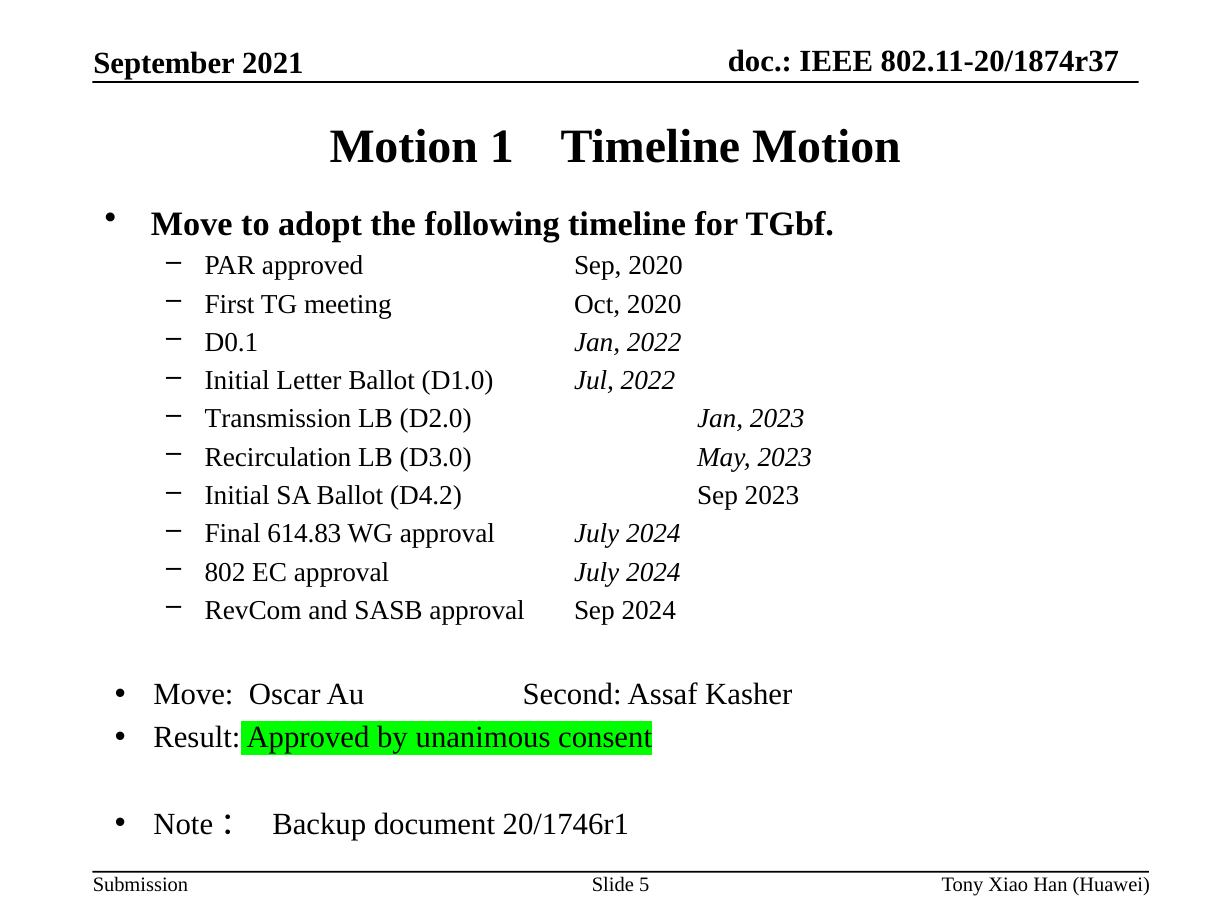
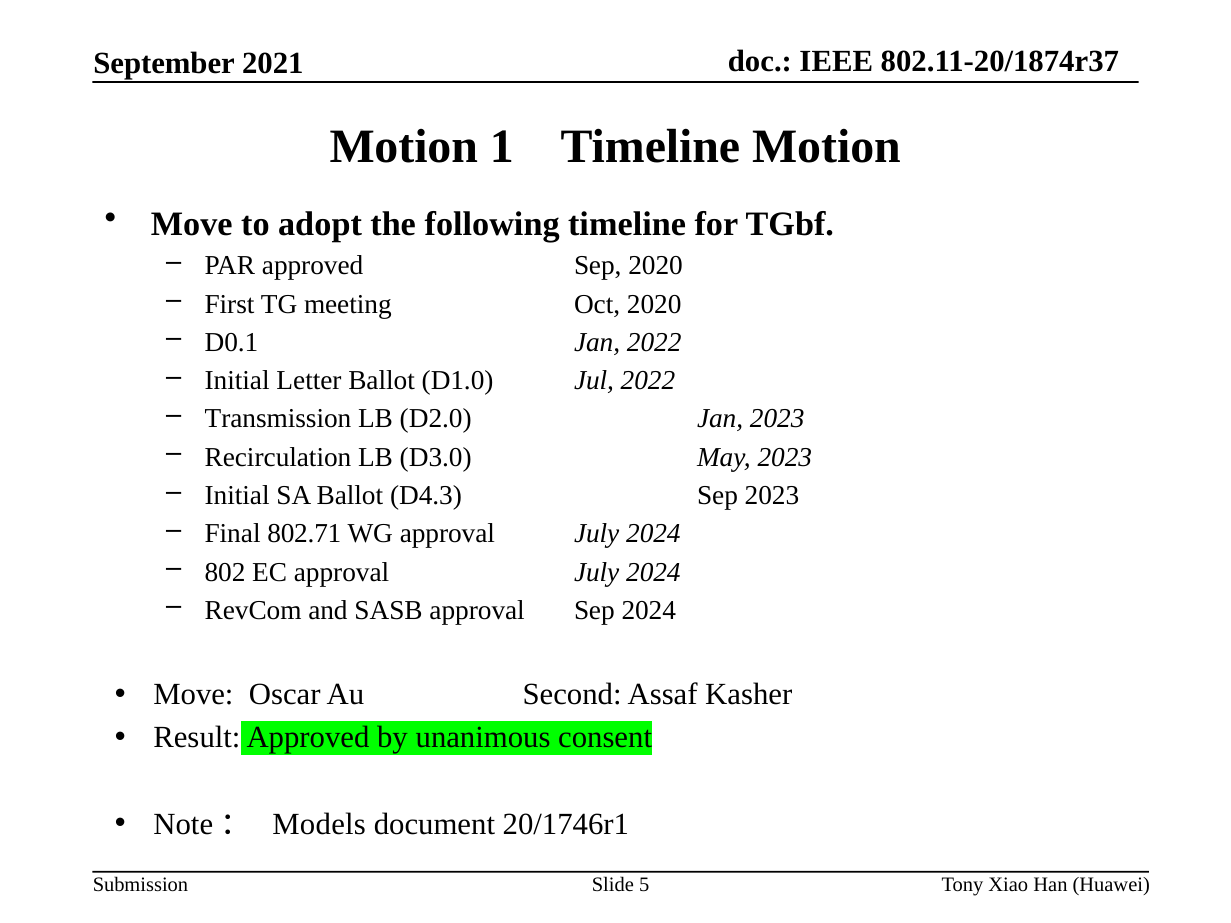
D4.2: D4.2 -> D4.3 (426, 496)
614.83: 614.83 -> 802.71 (304, 534)
Backup: Backup -> Models (319, 824)
